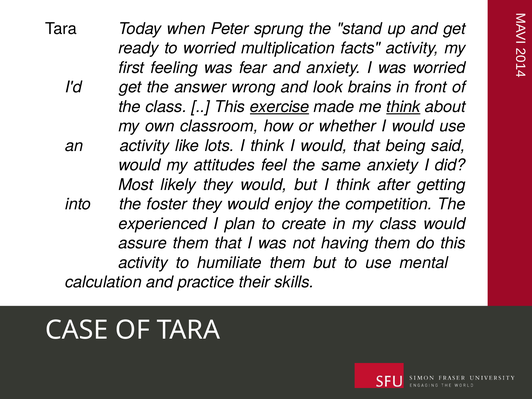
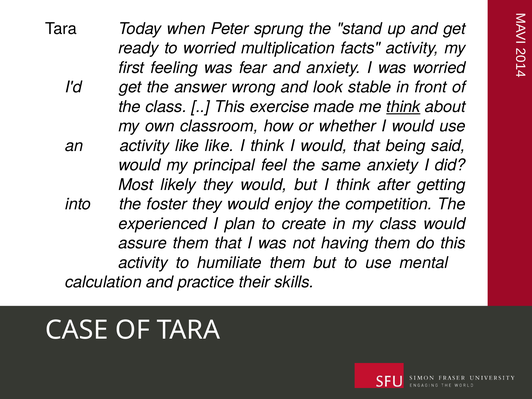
brains: brains -> stable (370, 87)
exercise underline: present -> none (279, 107)
like lots: lots -> like (219, 146)
attitudes: attitudes -> principal (224, 165)
